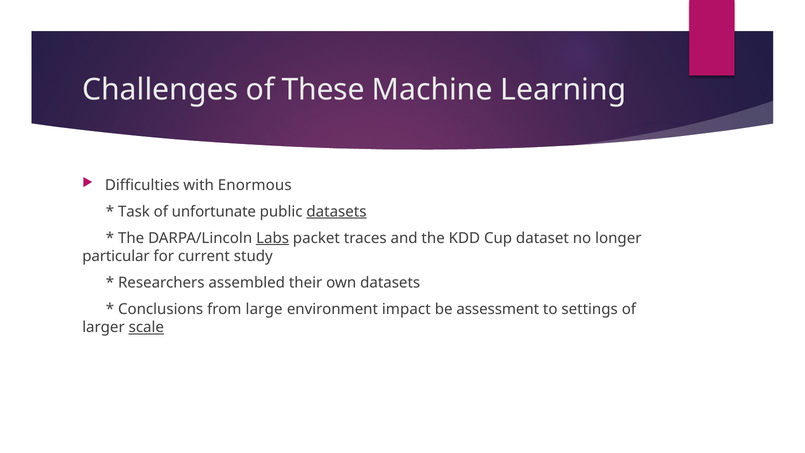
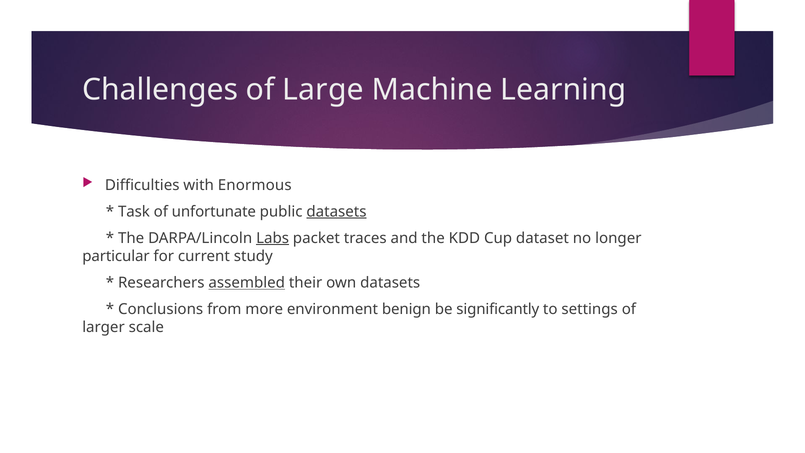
These: These -> Large (323, 90)
assembled underline: none -> present (247, 283)
large: large -> more (264, 309)
impact: impact -> benign (406, 309)
assessment: assessment -> significantly (498, 309)
scale underline: present -> none (146, 327)
